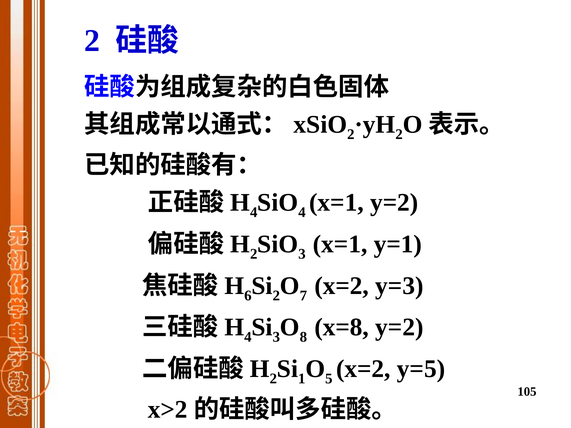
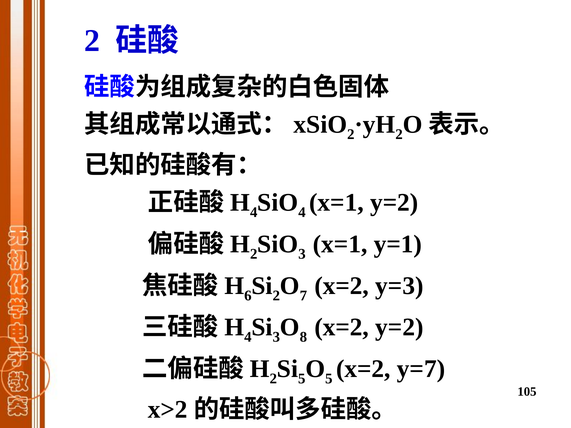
x=8: x=8 -> x=2 (342, 327)
1: 1 -> 5 (302, 379)
y=5: y=5 -> y=7 (421, 369)
